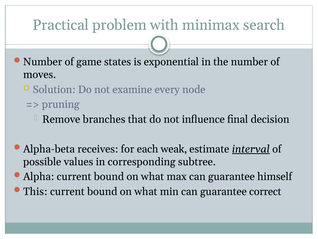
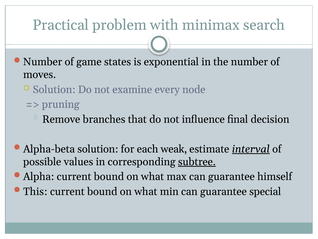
Alpha-beta receives: receives -> solution (98, 149)
subtree underline: none -> present (197, 161)
correct: correct -> special (265, 191)
